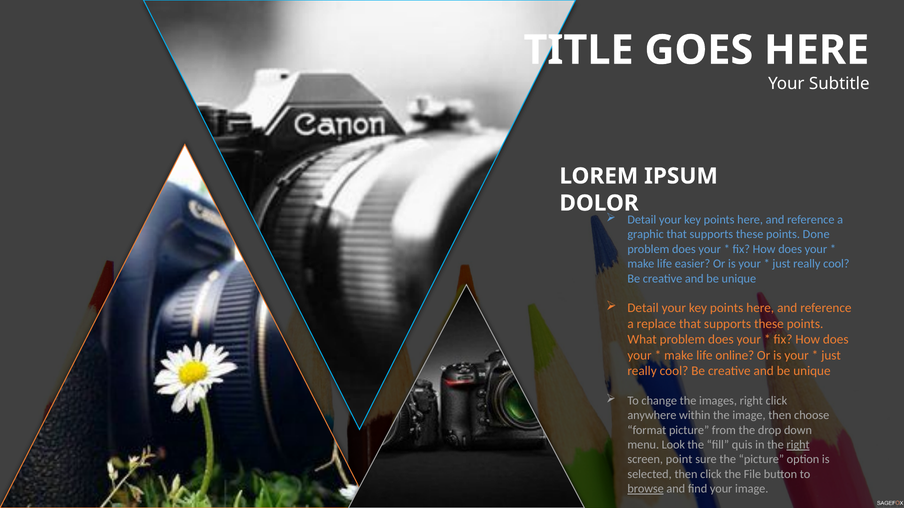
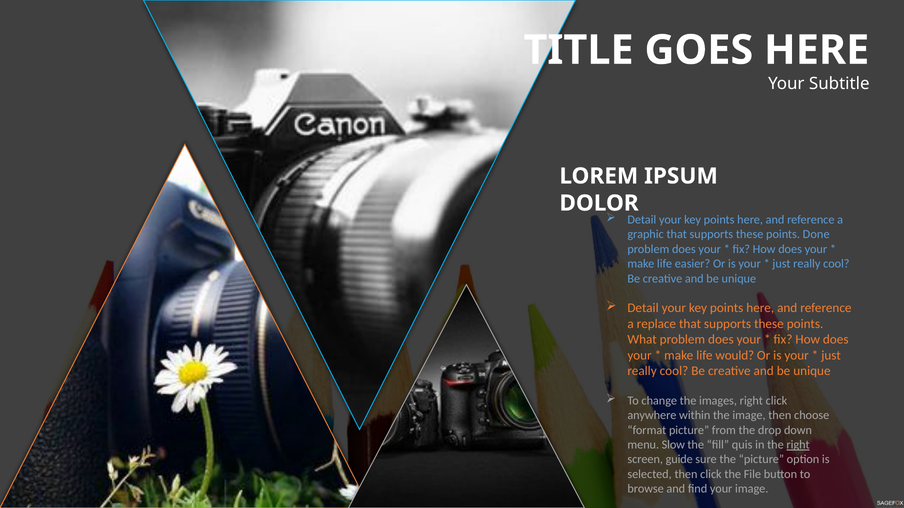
online: online -> would (735, 356)
Look: Look -> Slow (673, 445)
point: point -> guide (679, 460)
browse underline: present -> none (646, 489)
